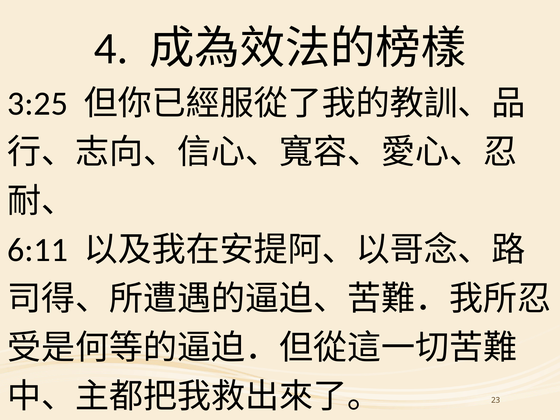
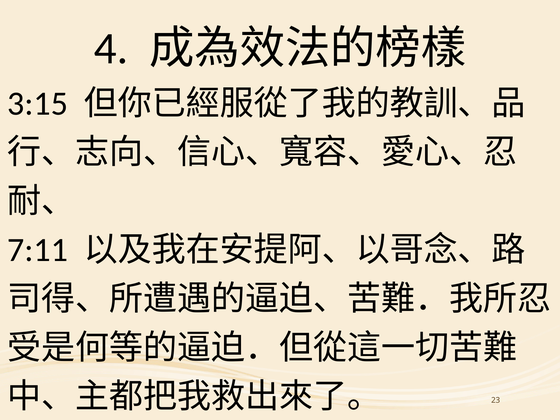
3:25: 3:25 -> 3:15 (38, 103)
6:11: 6:11 -> 7:11 (38, 250)
